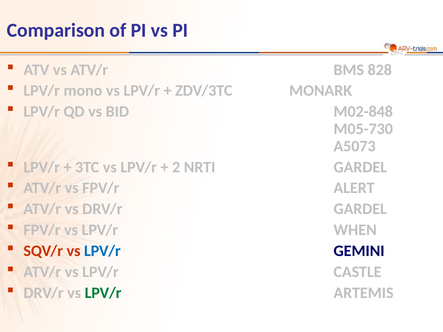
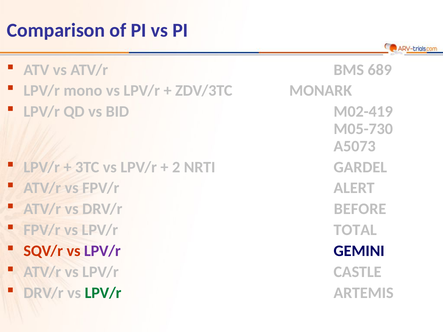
828: 828 -> 689 (380, 70)
M02-848: M02-848 -> M02-419 (363, 112)
DRV/r GARDEL: GARDEL -> BEFORE (360, 209)
WHEN: WHEN -> TOTAL (355, 230)
LPV/r colour: blue -> purple (102, 251)
